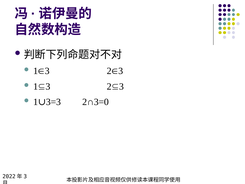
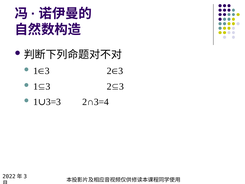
2∩3=0: 2∩3=0 -> 2∩3=4 (95, 102)
